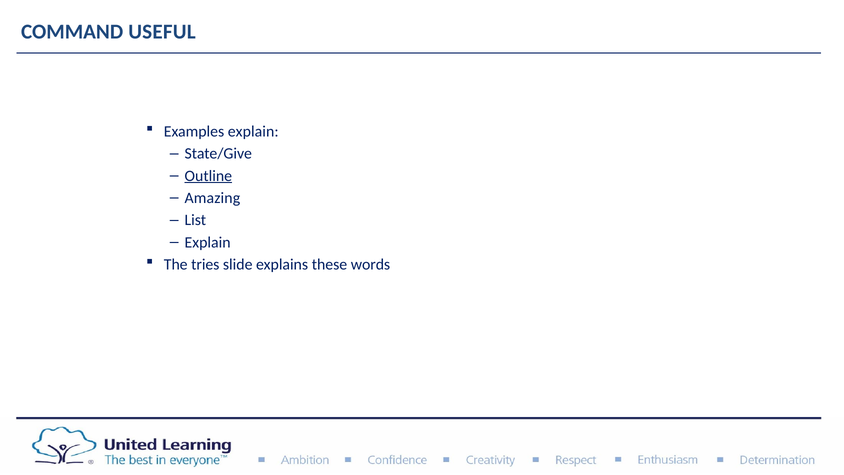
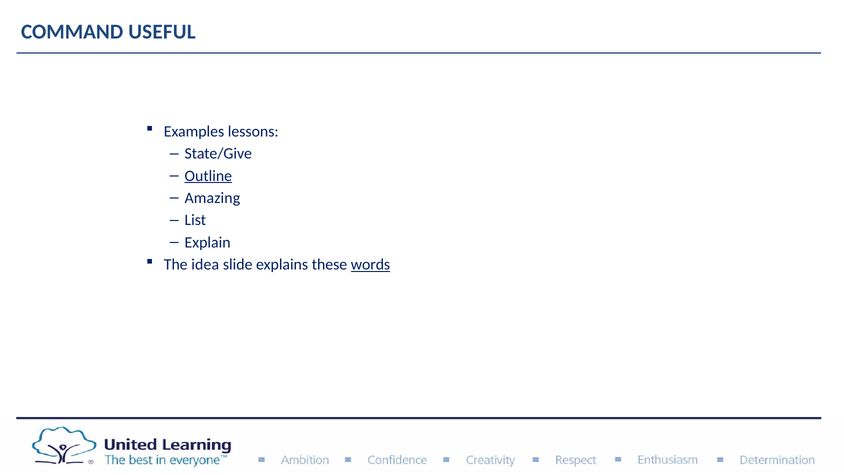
Examples explain: explain -> lessons (253, 131)
tries: tries -> idea (205, 264)
words underline: none -> present (371, 264)
